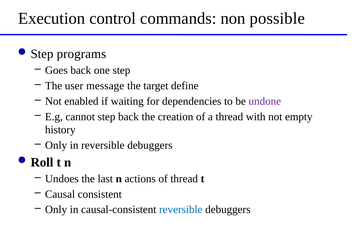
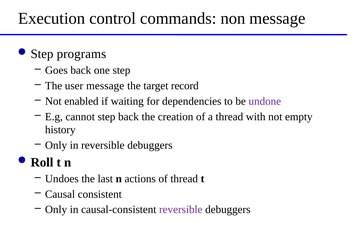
non possible: possible -> message (277, 18)
define: define -> record (185, 86)
reversible colour: blue -> purple (181, 209)
